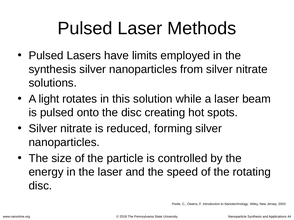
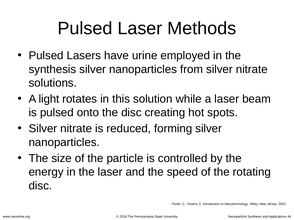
limits: limits -> urine (145, 56)
